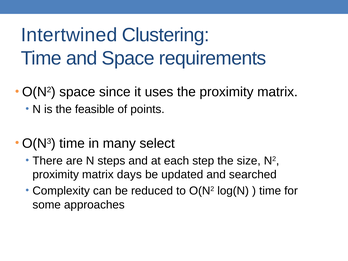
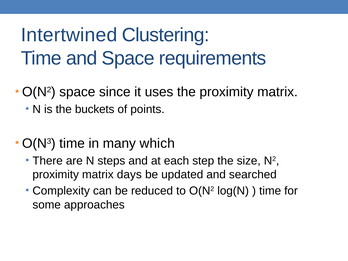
feasible: feasible -> buckets (95, 109)
select: select -> which (157, 143)
